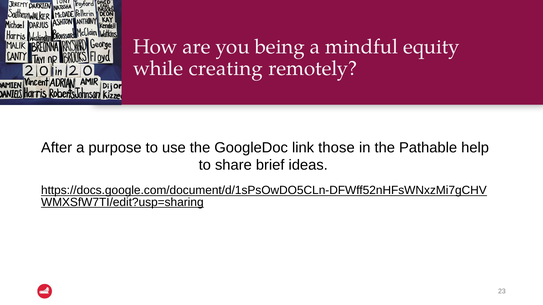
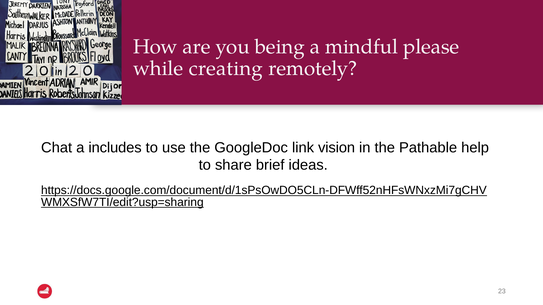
equity: equity -> please (431, 47)
After: After -> Chat (57, 148)
purpose: purpose -> includes (115, 148)
those: those -> vision (337, 148)
